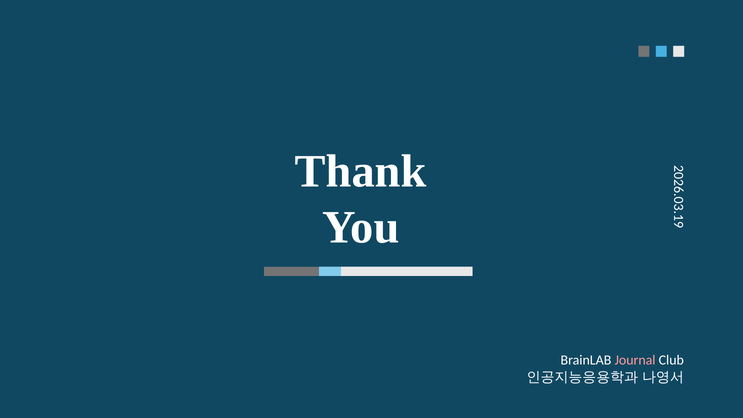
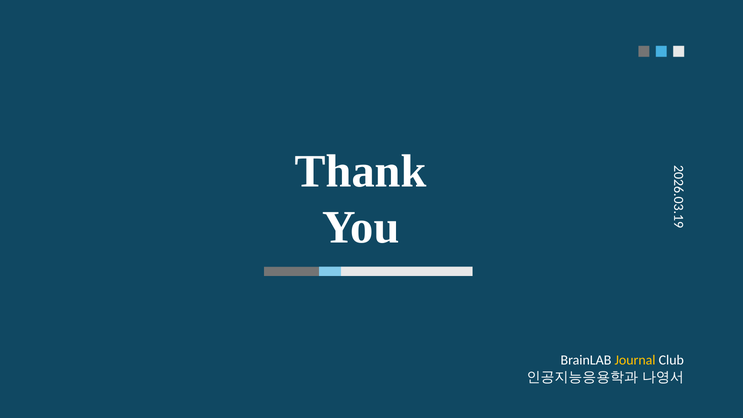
Journal colour: pink -> yellow (635, 360)
